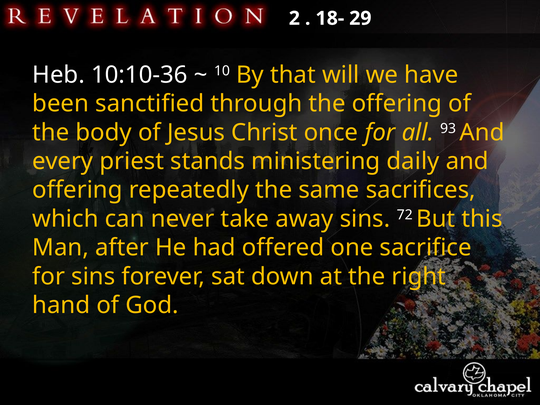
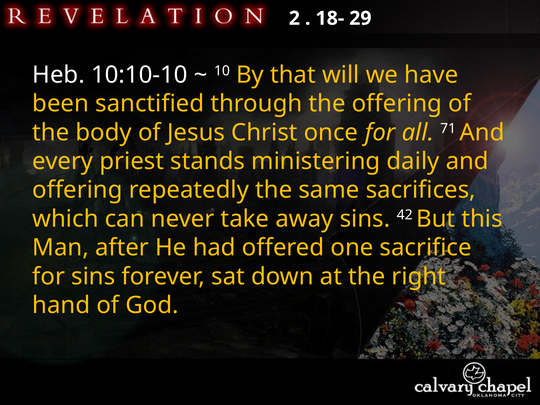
10:10-36: 10:10-36 -> 10:10-10 (139, 75)
93: 93 -> 71 (448, 129)
72: 72 -> 42 (405, 215)
